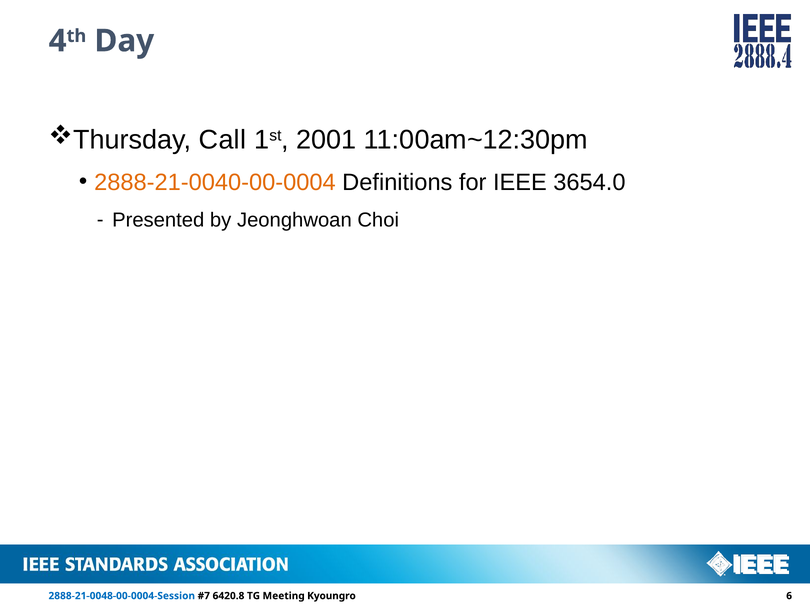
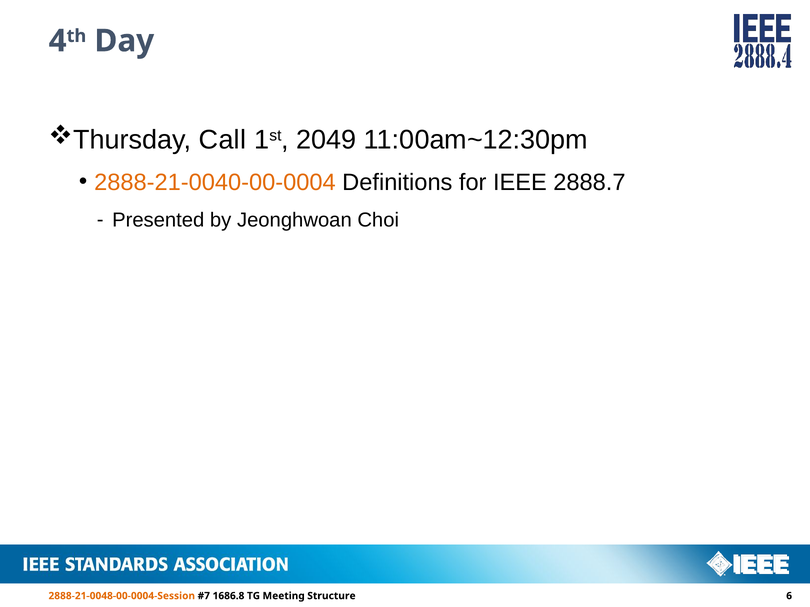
2001: 2001 -> 2049 (326, 140)
3654.0: 3654.0 -> 2888.7 (589, 183)
2888-21-0048-00-0004-Session colour: blue -> orange (122, 596)
6420.8: 6420.8 -> 1686.8 (228, 596)
Kyoungro: Kyoungro -> Structure (331, 596)
